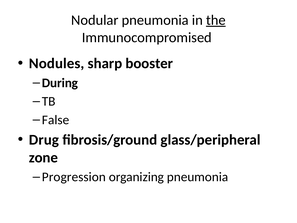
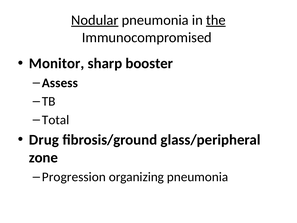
Nodular underline: none -> present (95, 20)
Nodules: Nodules -> Monitor (57, 63)
During: During -> Assess (60, 83)
False: False -> Total (56, 120)
